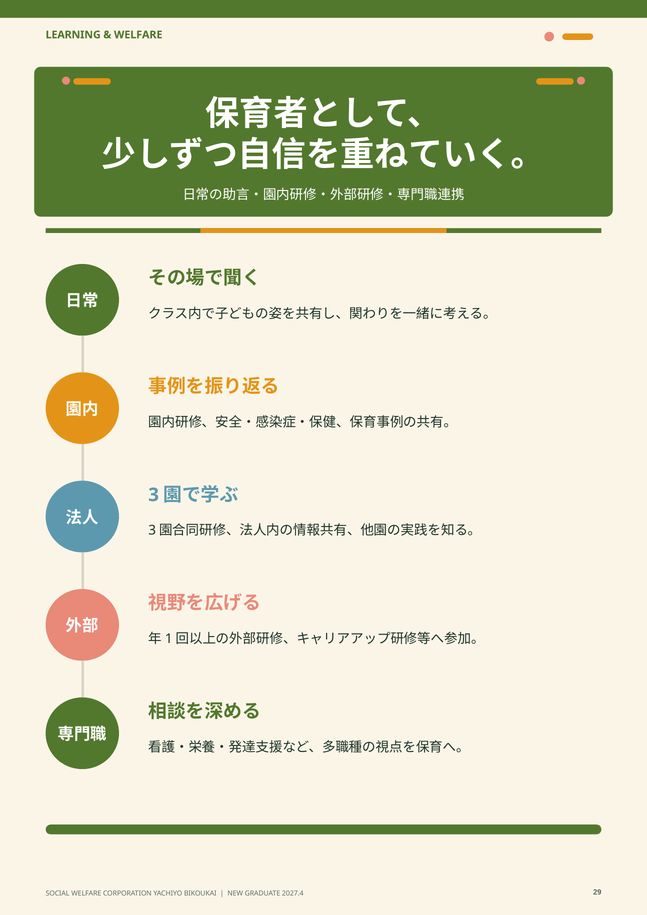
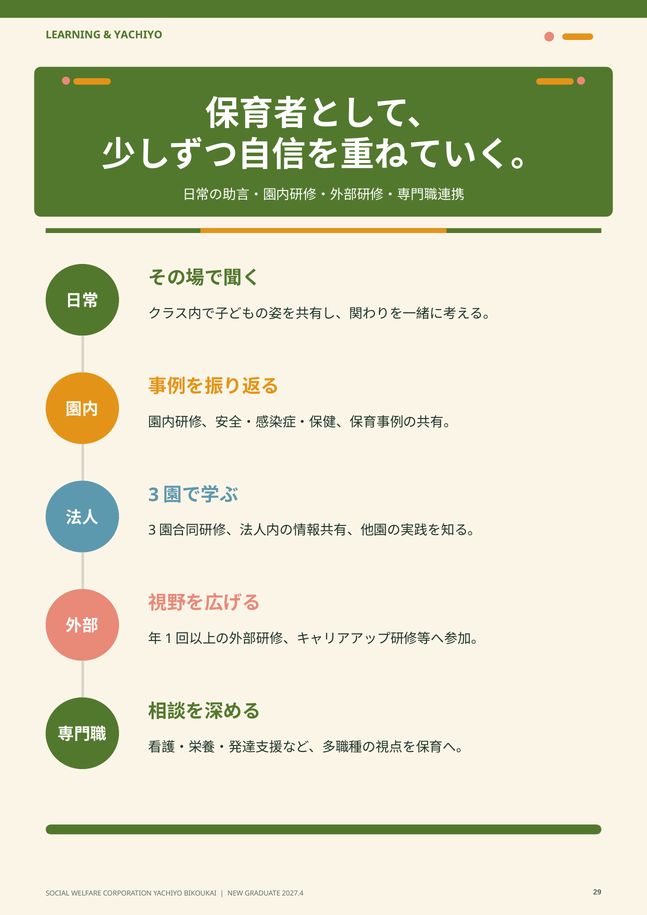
WELFARE: WELFARE -> YACHIYO (138, 35)
